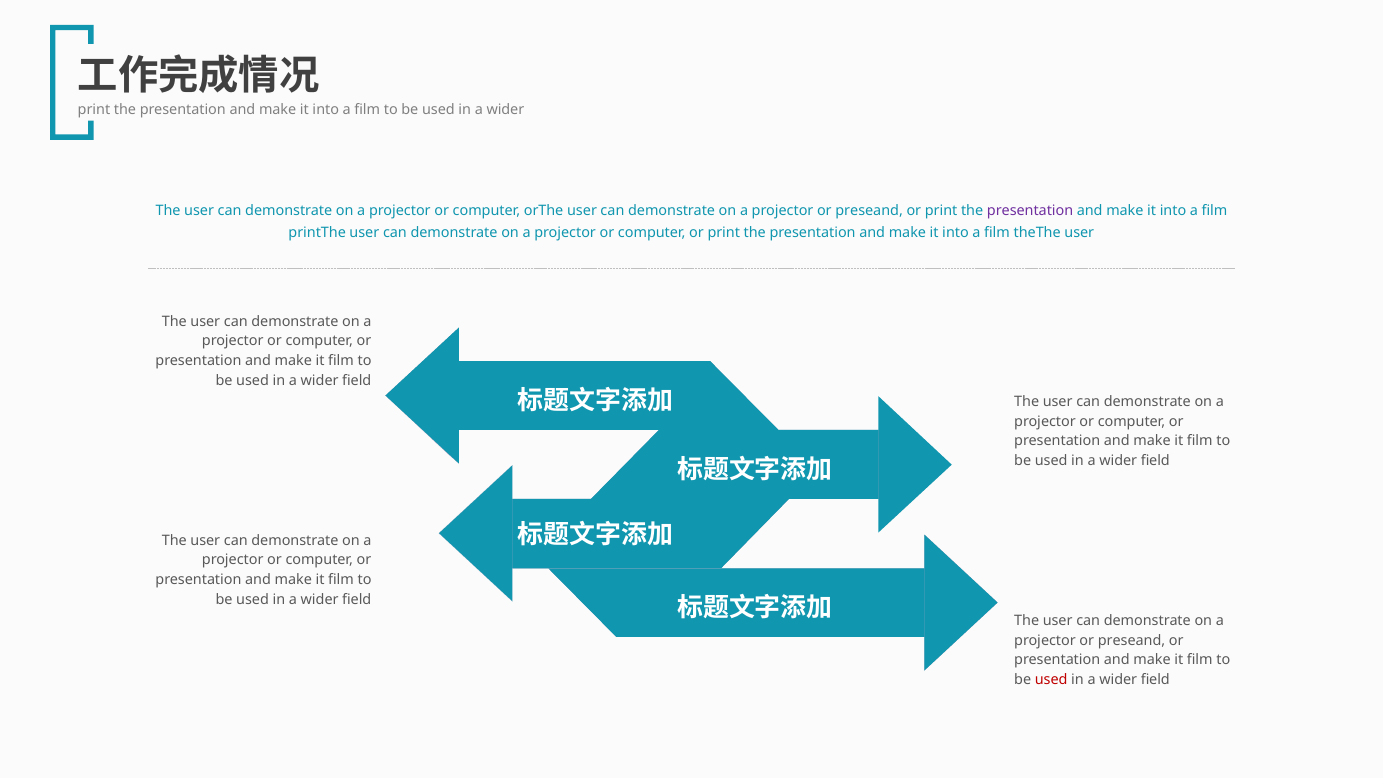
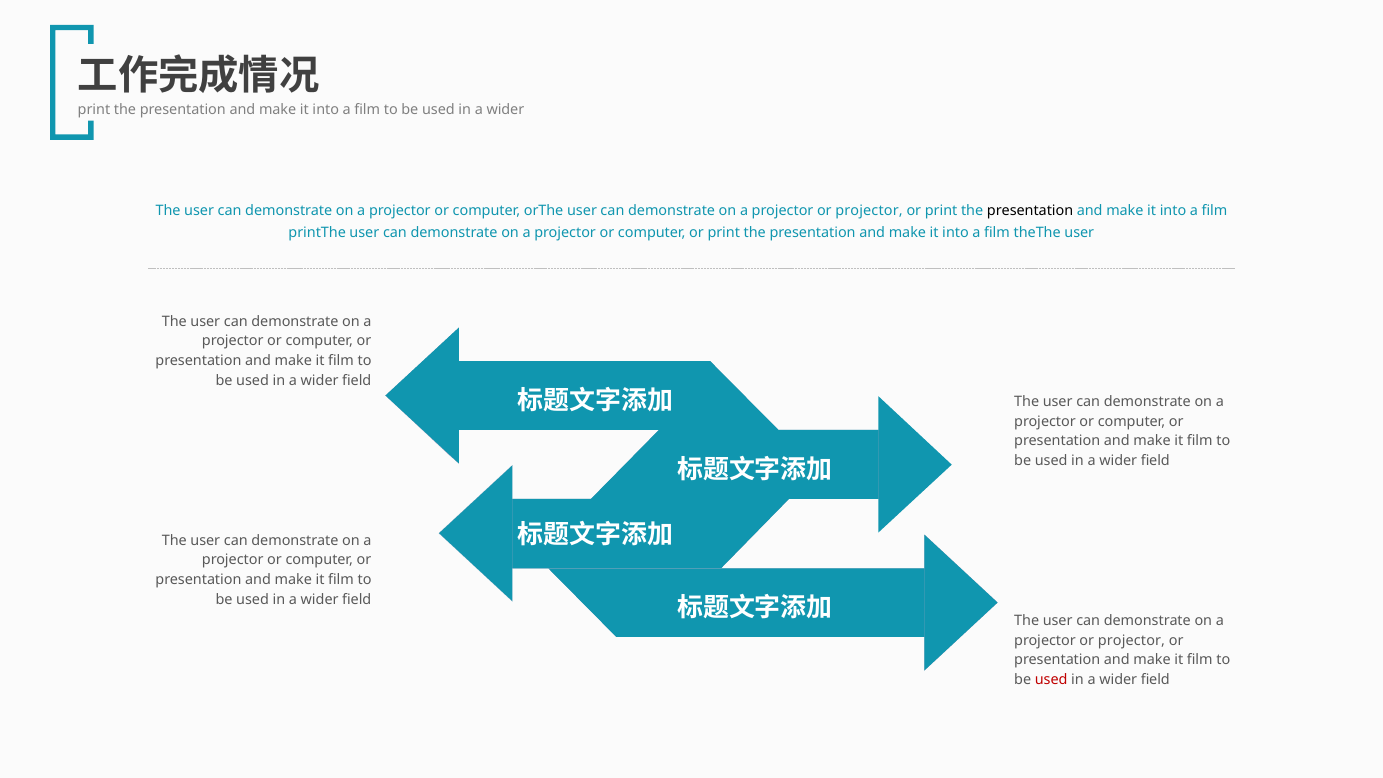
preseand: preseand -> projector (869, 211)
presentation colour: purple -> black (1030, 211)
preseand: preseand -> projector (1131, 640)
